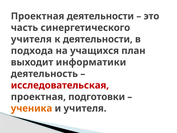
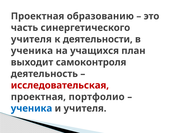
Проектная деятельности: деятельности -> образованию (100, 16)
подхода: подхода -> ученика (32, 51)
информатики: информатики -> самоконтроля (91, 62)
подготовки: подготовки -> портфолио (97, 97)
ученика colour: orange -> blue (31, 108)
